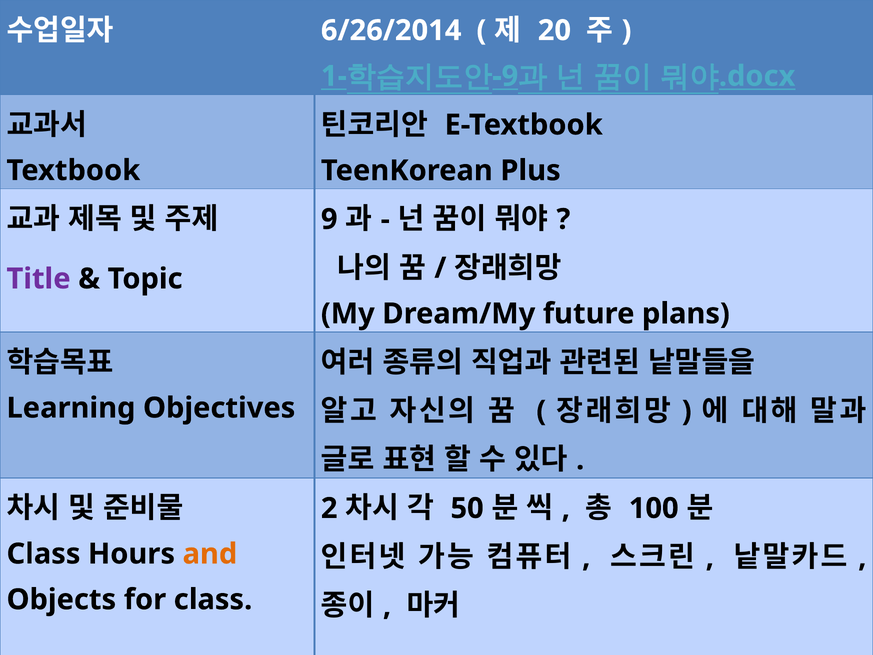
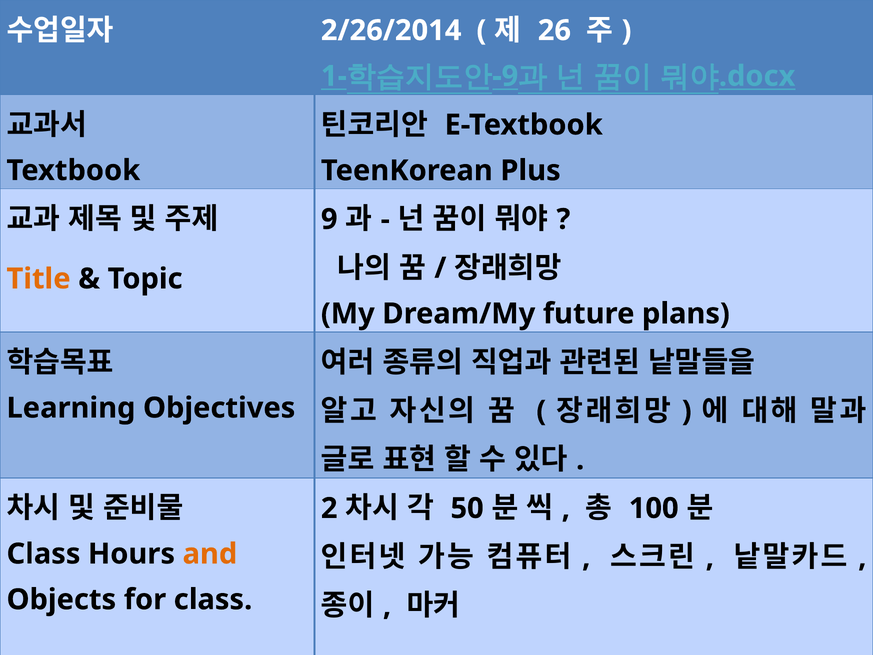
6/26/2014: 6/26/2014 -> 2/26/2014 (391, 30)
20: 20 -> 26 (554, 30)
Title colour: purple -> orange (39, 279)
